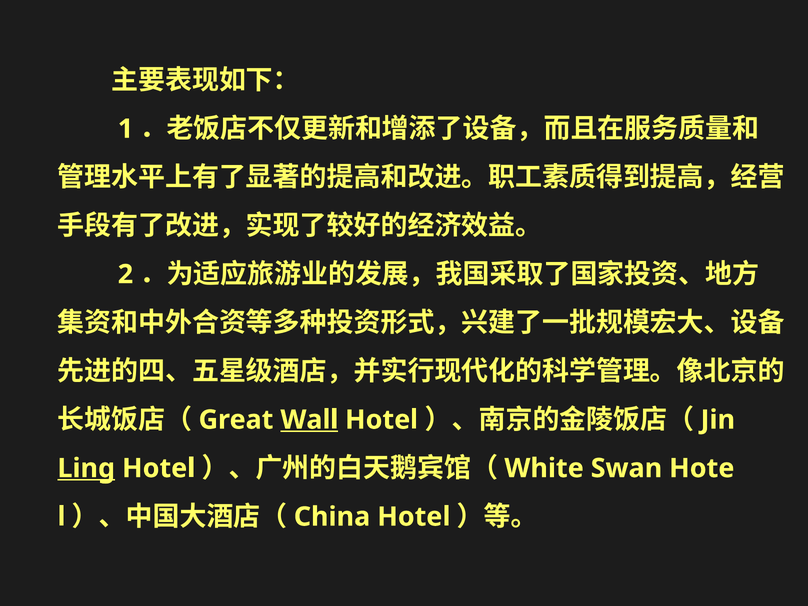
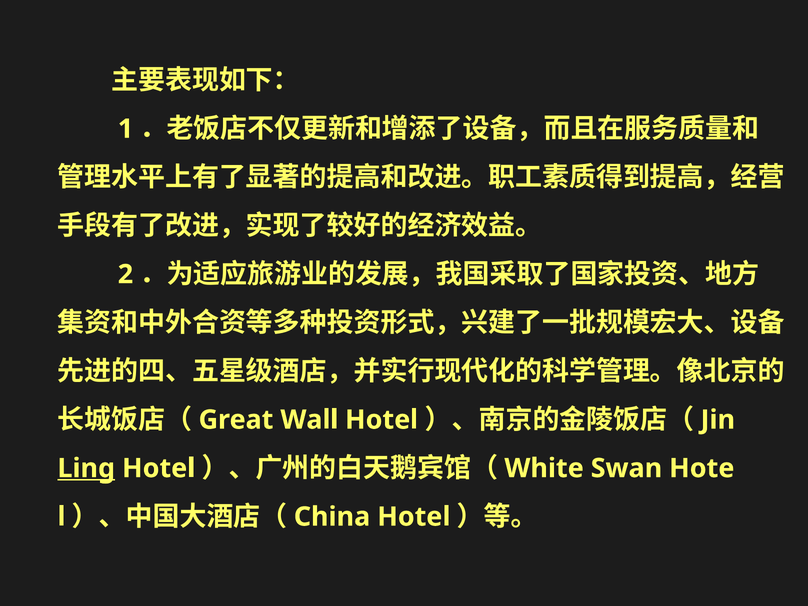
Wall underline: present -> none (309, 420)
